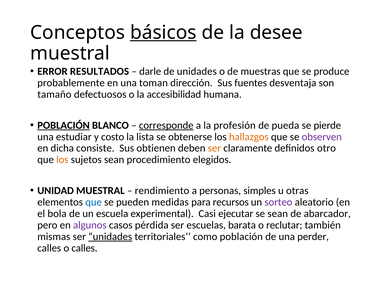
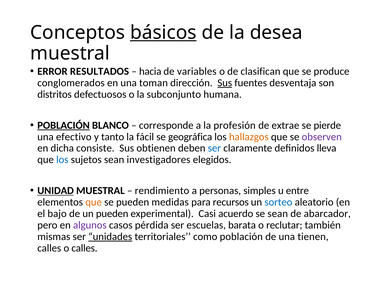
desee: desee -> desea (276, 33)
darle: darle -> hacia (150, 71)
de unidades: unidades -> variables (197, 71)
muestras: muestras -> clasifican (261, 71)
probablemente: probablemente -> conglomerados (71, 83)
Sus underline: none -> present (225, 83)
tamaño: tamaño -> distritos (55, 94)
accesibilidad: accesibilidad -> subconjunto (174, 94)
corresponde underline: present -> none (166, 125)
pueda: pueda -> extrae (285, 125)
estudiar: estudiar -> efectivo (74, 137)
costo: costo -> tanto (113, 137)
lista: lista -> fácil (145, 137)
obtenerse: obtenerse -> geográfica (190, 137)
ser colour: orange -> blue (214, 148)
otro: otro -> lleva (327, 148)
los colour: orange -> blue (62, 160)
procedimiento: procedimiento -> investigadores (159, 160)
UNIDAD underline: none -> present (56, 191)
otras: otras -> entre (297, 191)
que colour: blue -> orange (94, 202)
sorteo colour: purple -> blue (278, 202)
bola: bola -> bajo (57, 214)
un escuela: escuela -> pueden (112, 214)
ejecutar: ejecutar -> acuerdo (236, 214)
perder: perder -> tienen (313, 237)
